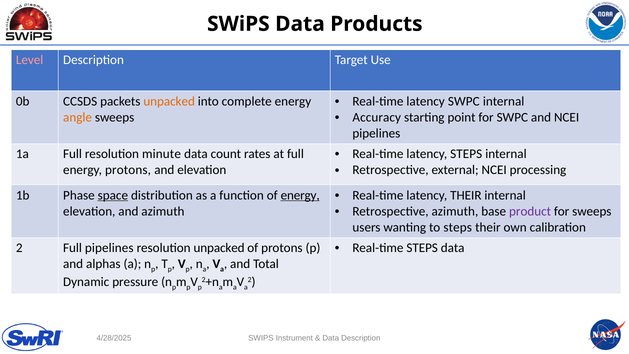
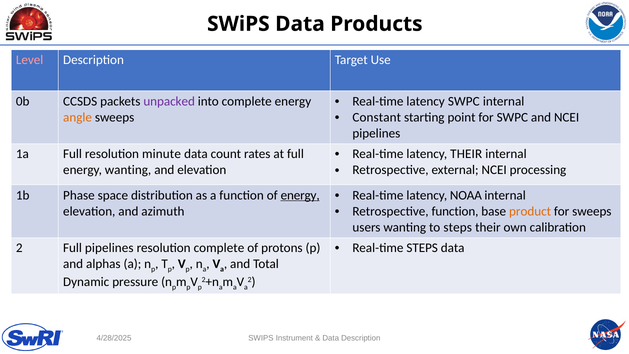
unpacked colour: orange -> purple (169, 101)
Accuracy: Accuracy -> Constant (377, 117)
latency STEPS: STEPS -> THEIR (466, 154)
energy protons: protons -> wanting (128, 170)
latency THEIR: THEIR -> NOAA (466, 195)
space underline: present -> none (113, 195)
Retrospective azimuth: azimuth -> function (455, 211)
product colour: purple -> orange (530, 211)
resolution unpacked: unpacked -> complete (219, 248)
